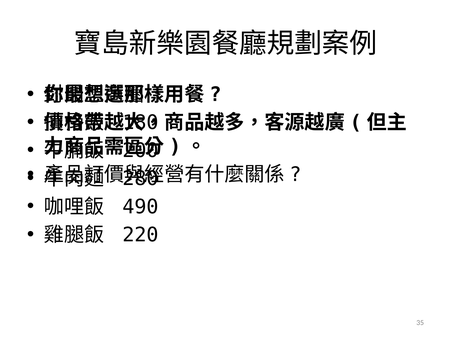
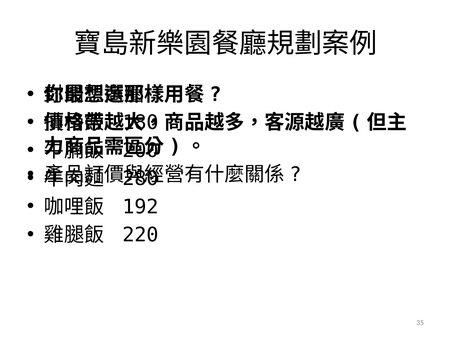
490: 490 -> 192 (141, 207)
